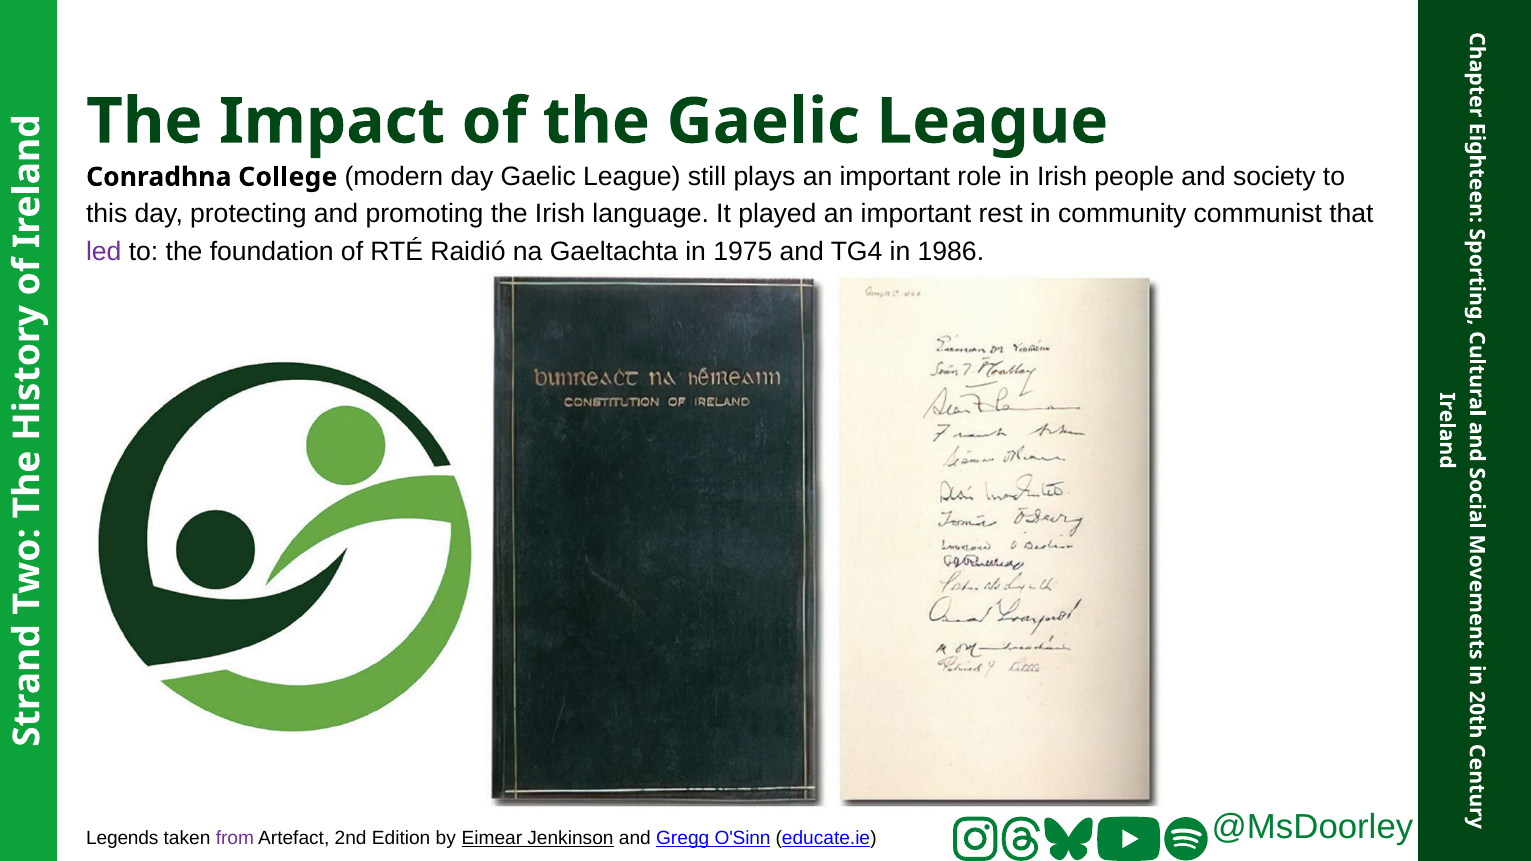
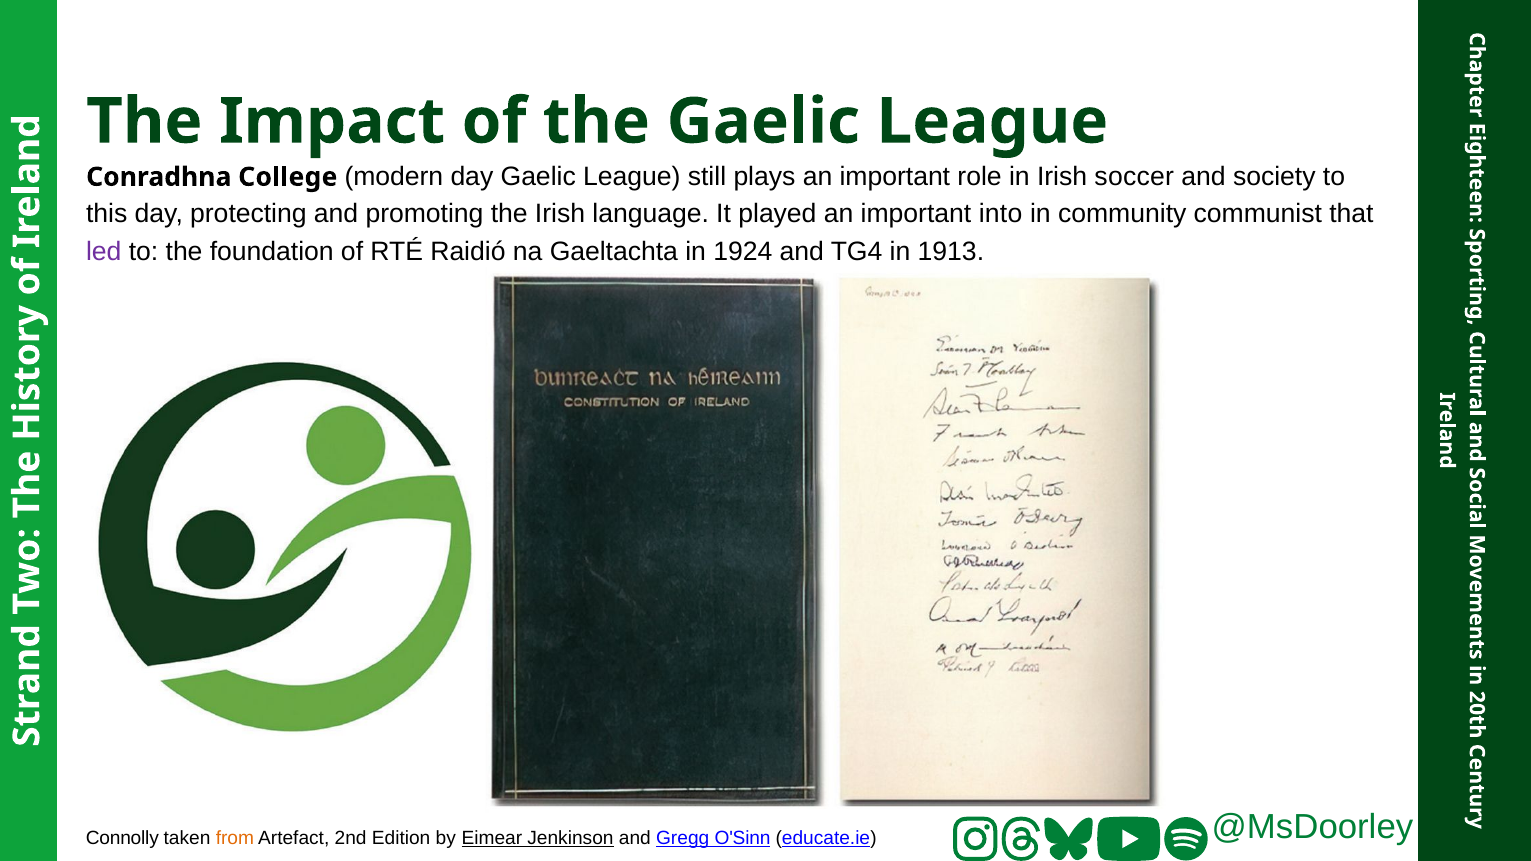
people: people -> soccer (1134, 177)
rest: rest -> into (1001, 214)
1975: 1975 -> 1924 (743, 251)
1986: 1986 -> 1913 (951, 251)
Legends: Legends -> Connolly (122, 838)
from colour: purple -> orange (235, 838)
